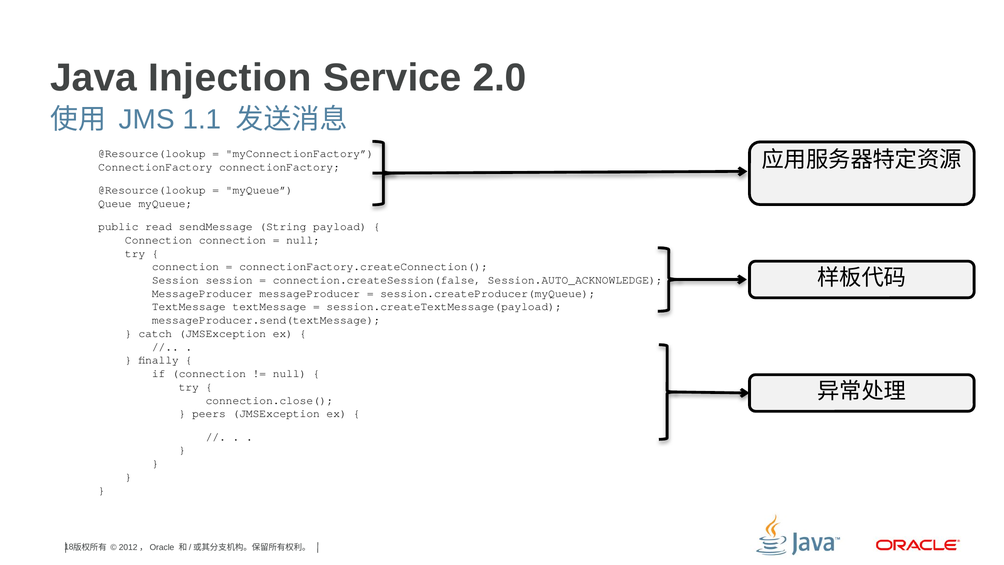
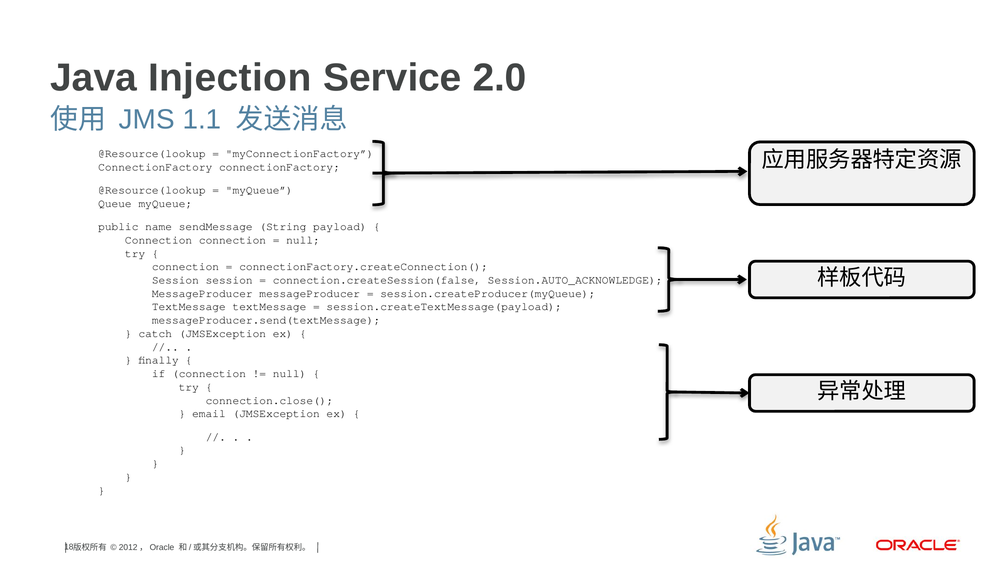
read: read -> name (159, 227)
peers: peers -> email (209, 414)
